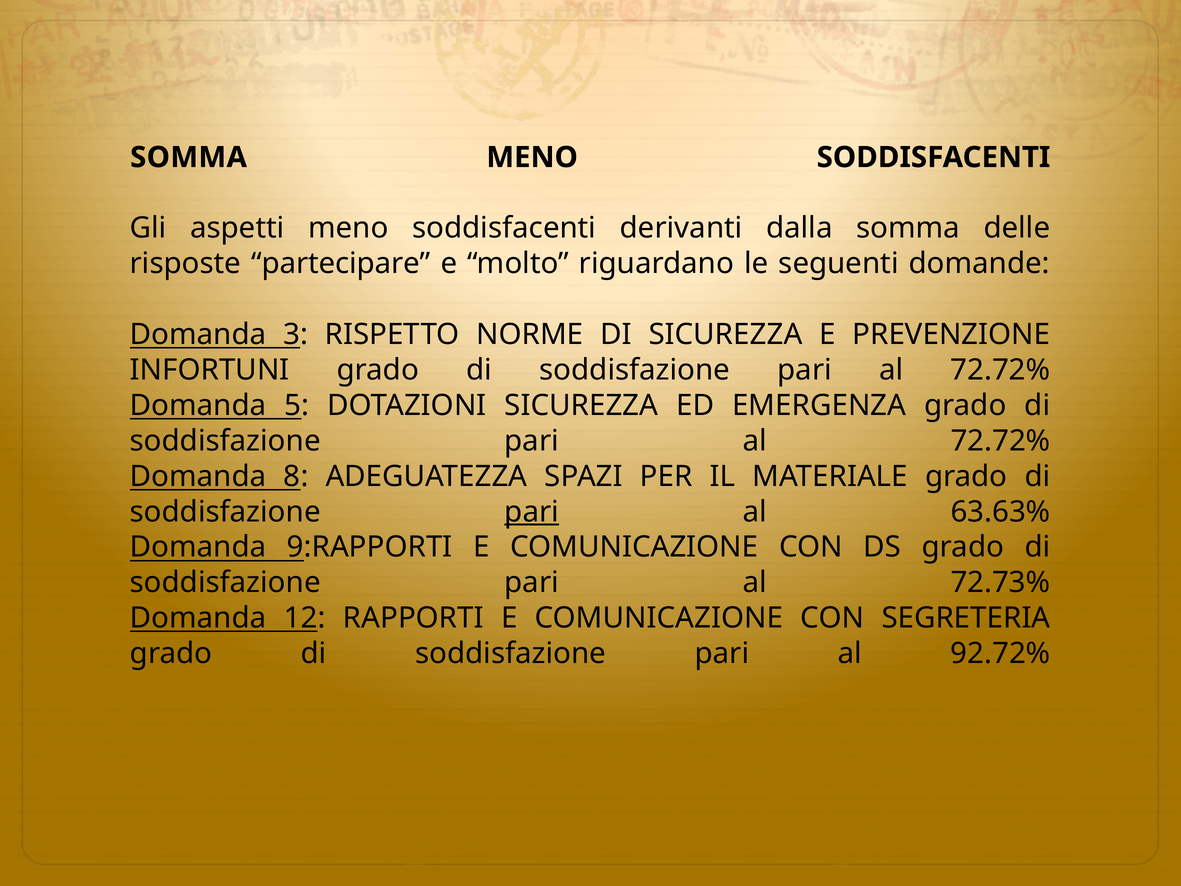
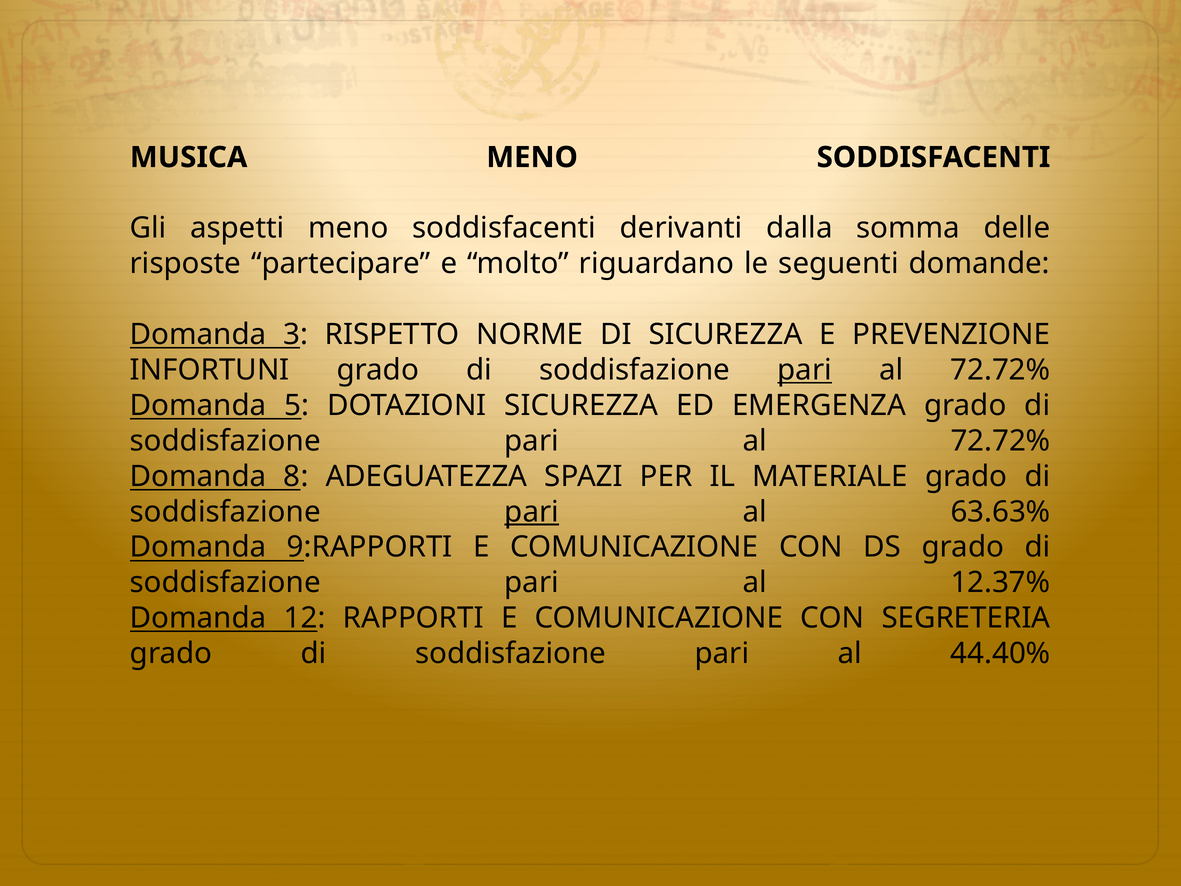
SOMMA: SOMMA -> MUSICA (189, 157)
pari underline: none -> present (805, 370)
72.73%: 72.73% -> 12.37% (1000, 582)
92.72%: 92.72% -> 44.40% (1000, 653)
